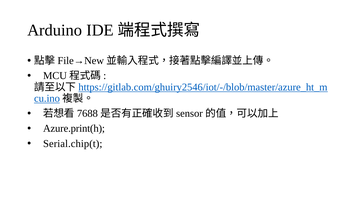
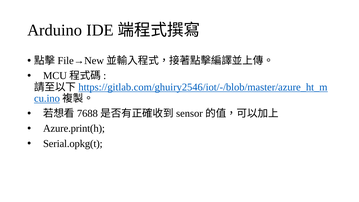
Serial.chip(t: Serial.chip(t -> Serial.opkg(t (73, 144)
